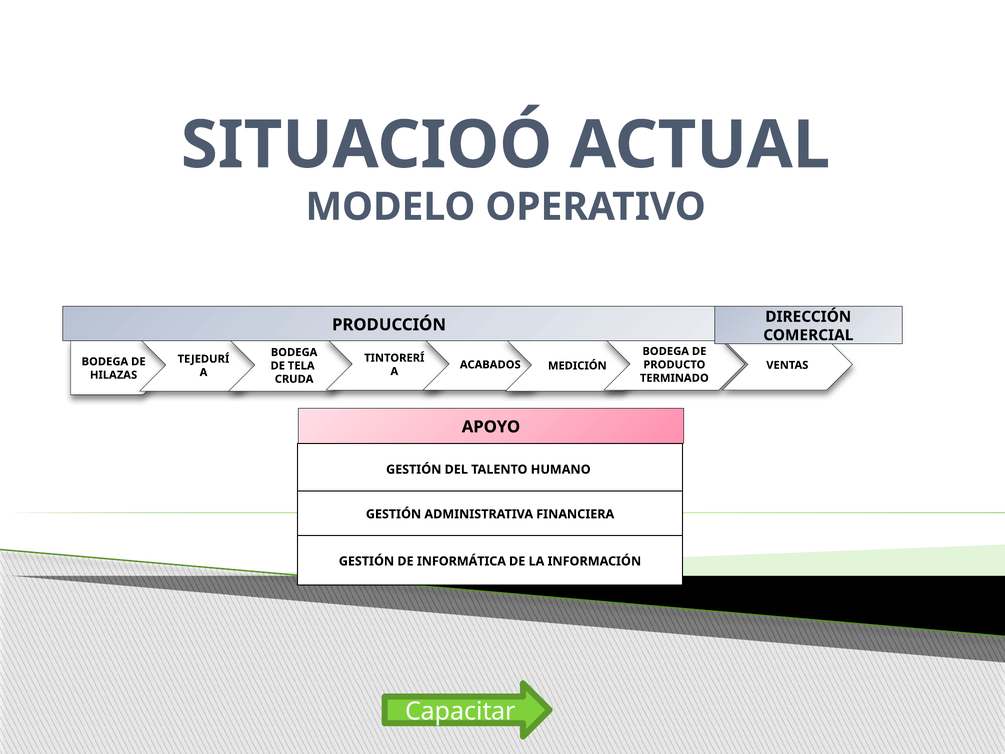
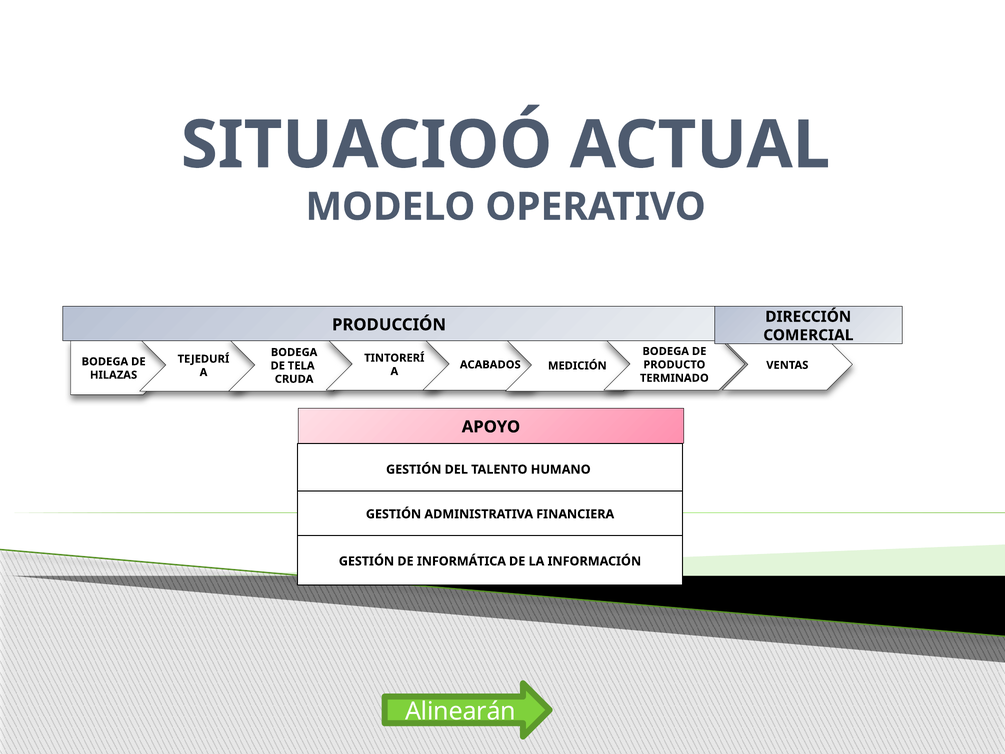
Capacitar: Capacitar -> Alinearán (461, 711)
